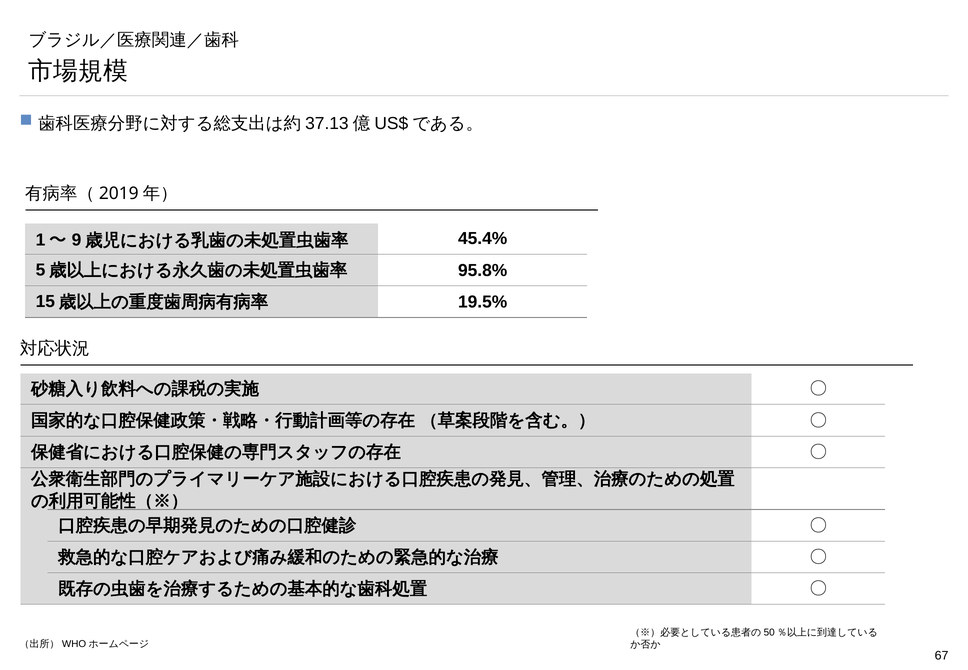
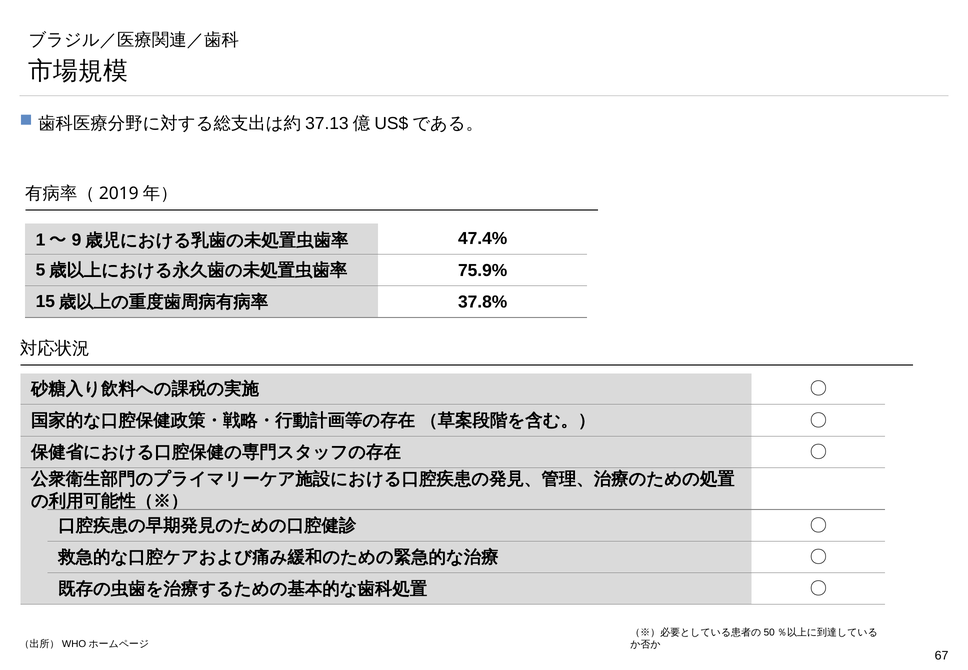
45.4%: 45.4% -> 47.4% (483, 239)
95.8%: 95.8% -> 75.9% (483, 270)
19.5%: 19.5% -> 37.8% (483, 302)
